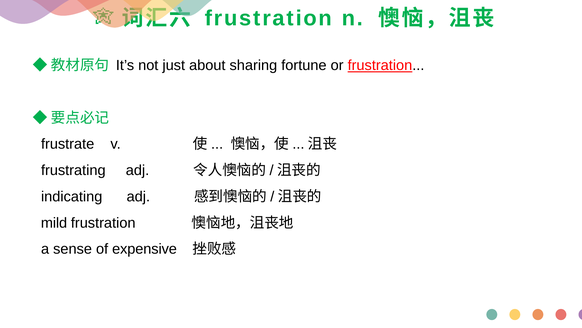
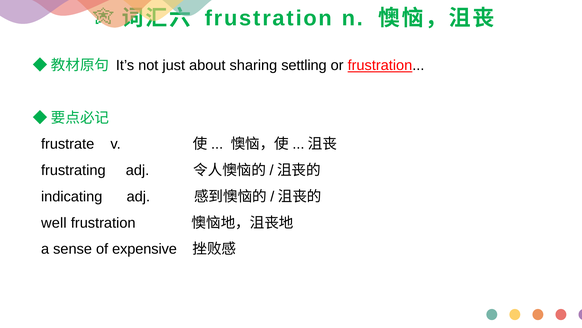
fortune: fortune -> settling (304, 65)
mild: mild -> well (54, 222)
